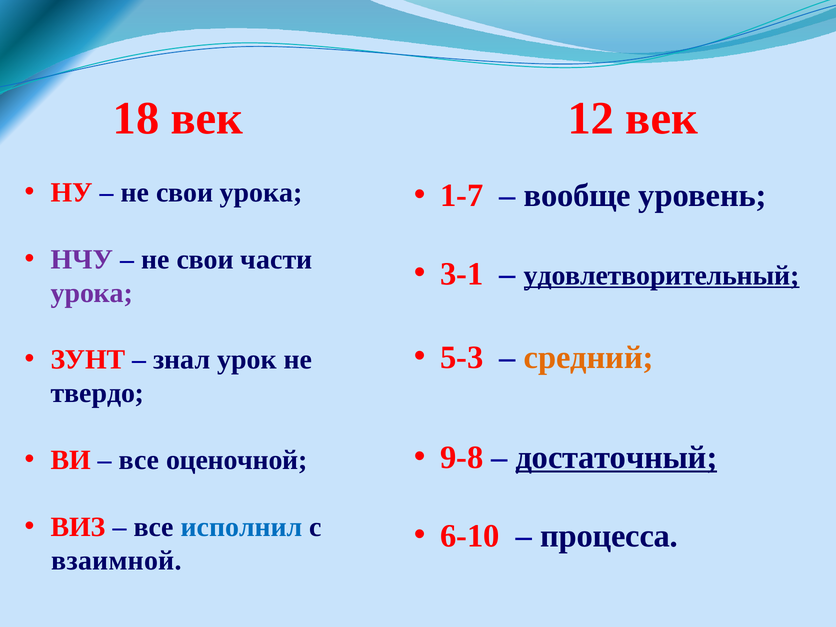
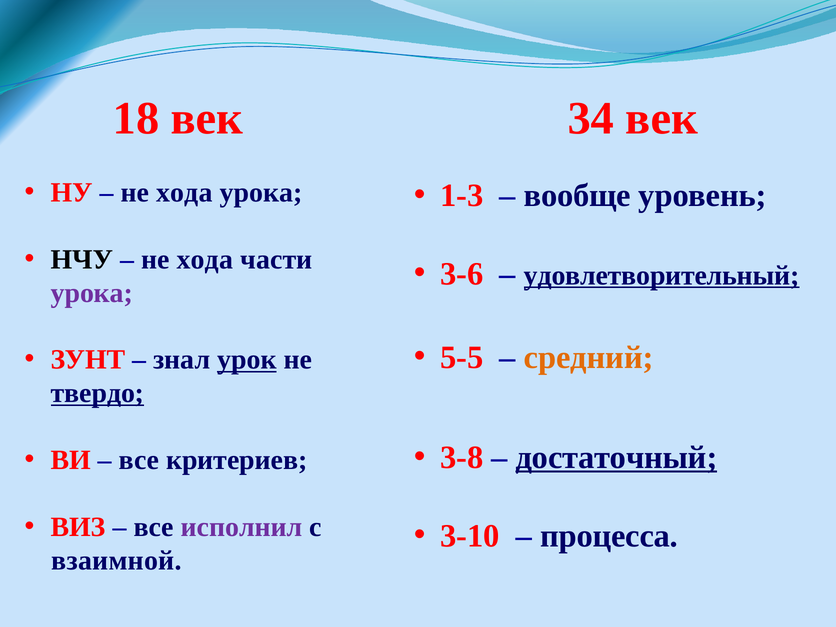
12: 12 -> 34 (591, 118)
свои: свои -> хода (184, 193)
1-7: 1-7 -> 1-3 (462, 196)
НЧУ colour: purple -> black (82, 259)
свои: свои -> хода (205, 259)
3-1: 3-1 -> 3-6 (462, 274)
5-3: 5-3 -> 5-5 (462, 357)
урок underline: none -> present (247, 360)
твердо underline: none -> present (98, 393)
9-8: 9-8 -> 3-8 (462, 458)
оценочной: оценочной -> критериев (237, 460)
исполнил colour: blue -> purple (242, 527)
6-10: 6-10 -> 3-10 (470, 536)
